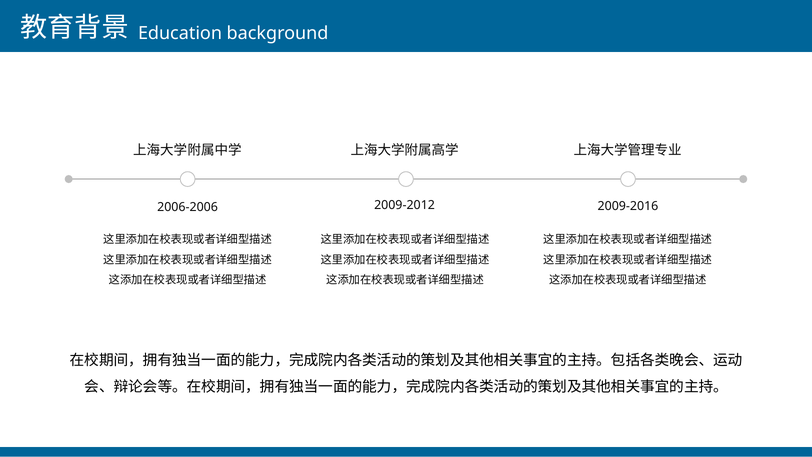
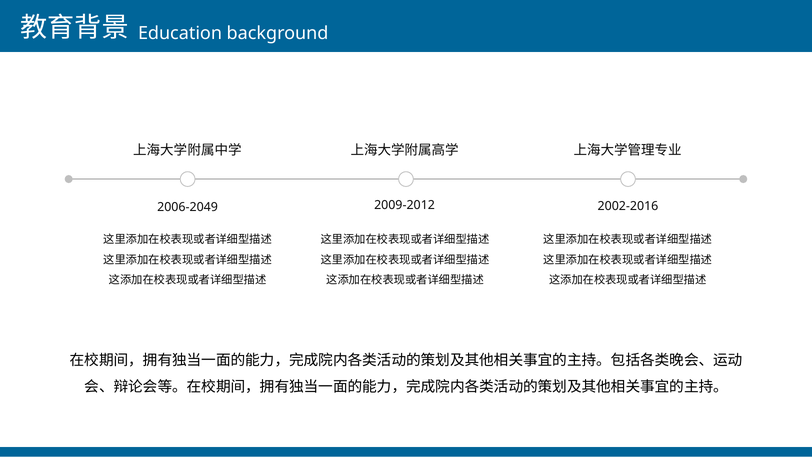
2006-2006: 2006-2006 -> 2006-2049 (188, 207)
2009-2016: 2009-2016 -> 2002-2016 (628, 206)
